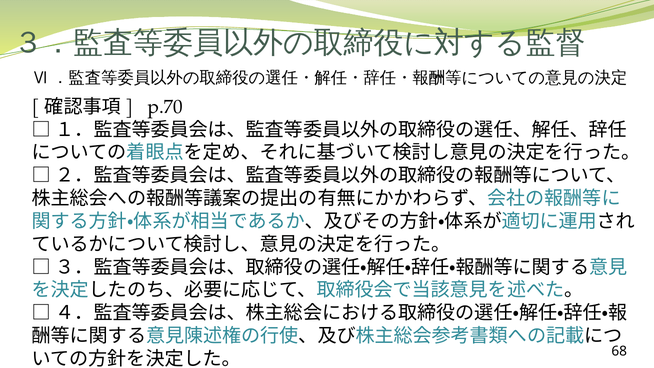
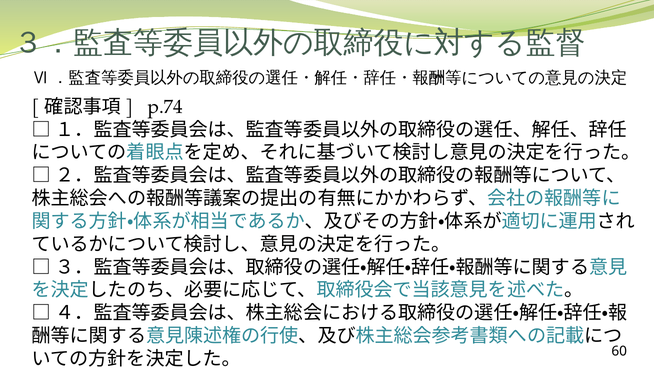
p.70: p.70 -> p.74 (165, 107)
68: 68 -> 60 (619, 351)
